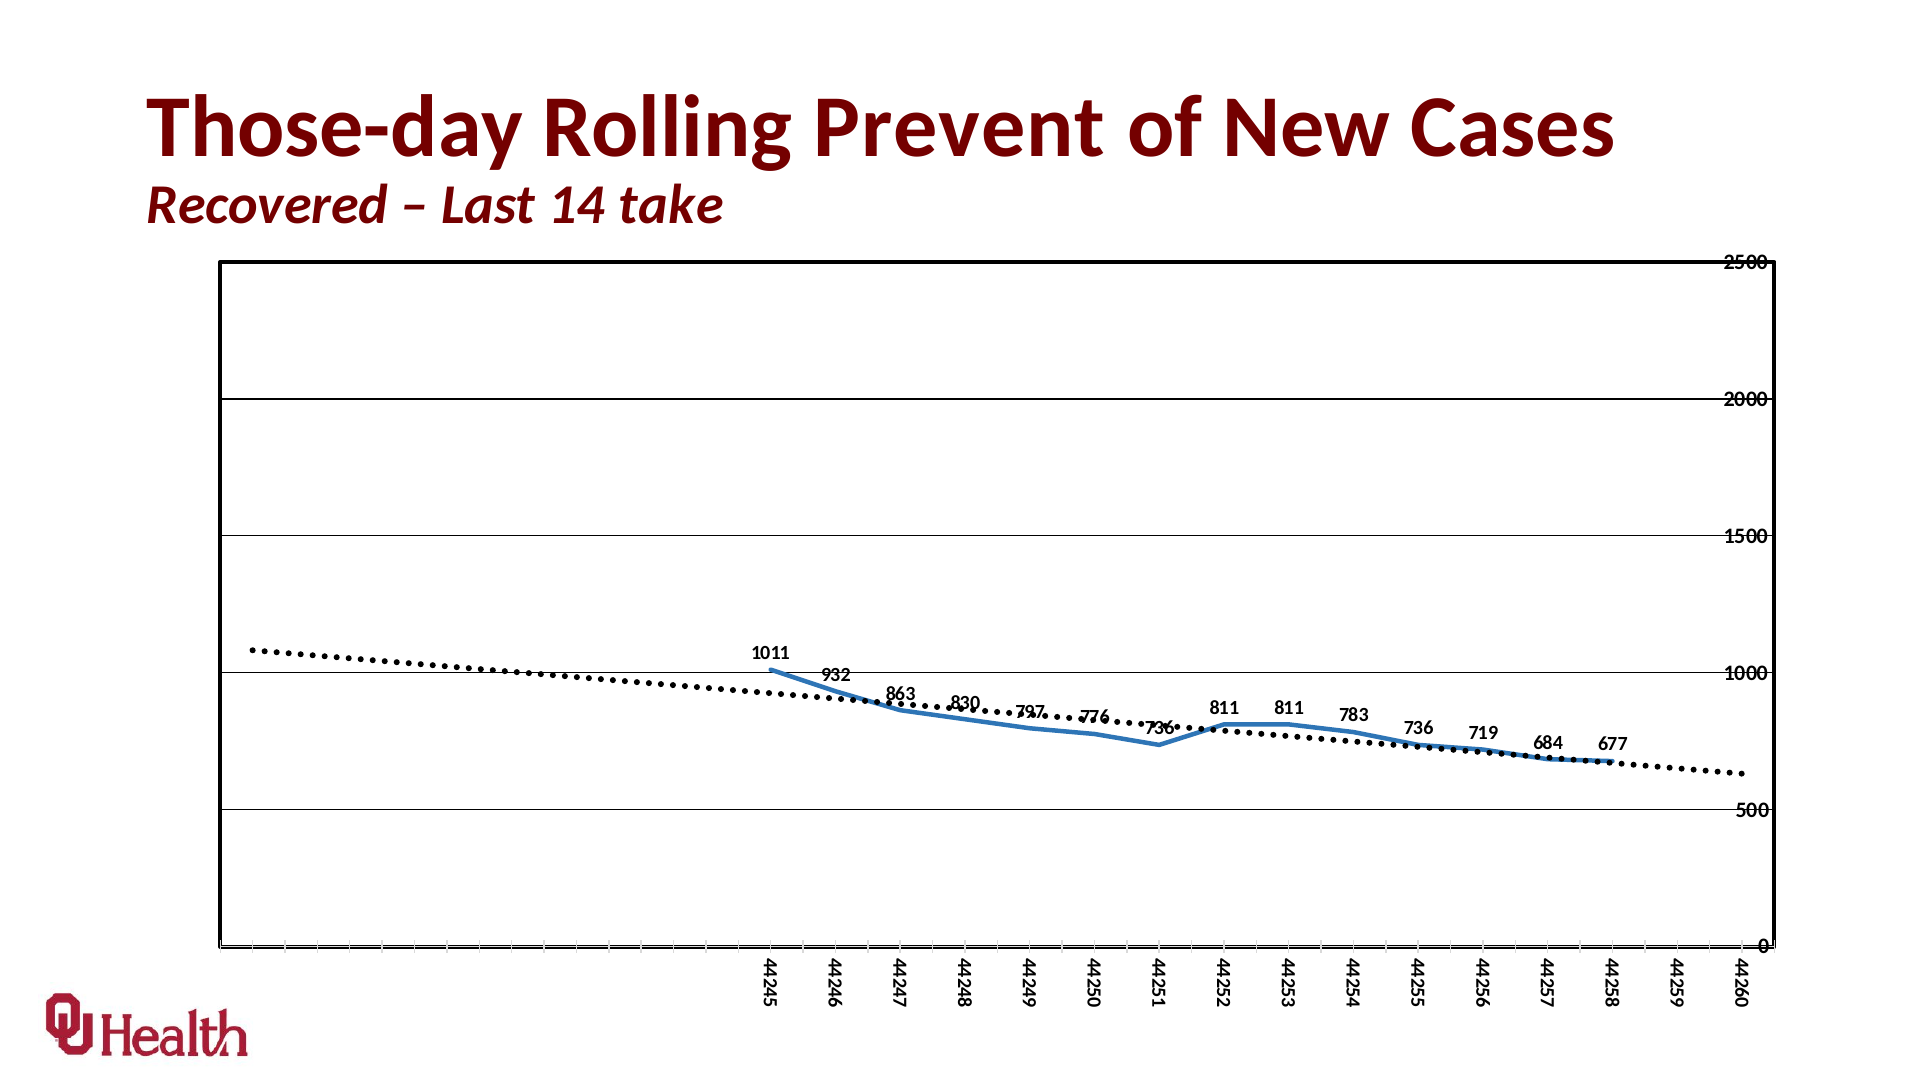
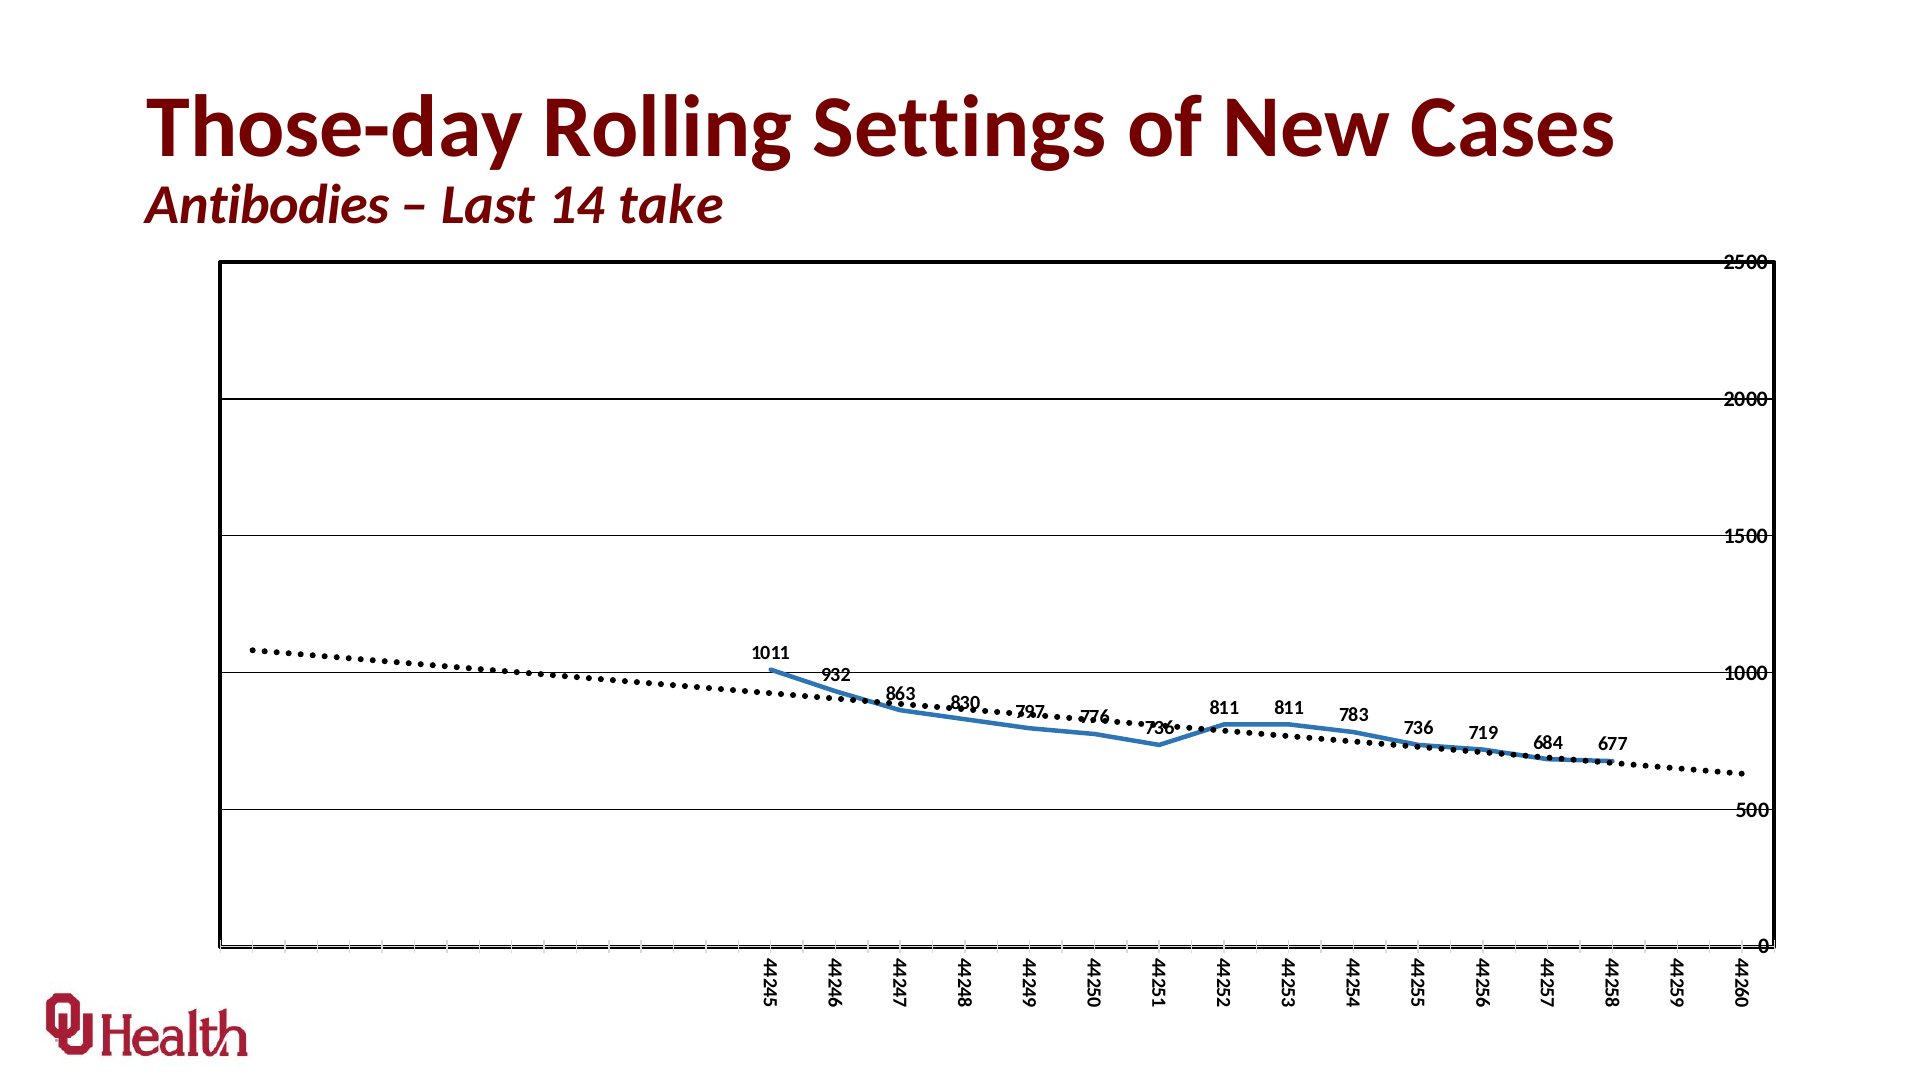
Prevent: Prevent -> Settings (960, 127)
Recovered: Recovered -> Antibodies (268, 205)
